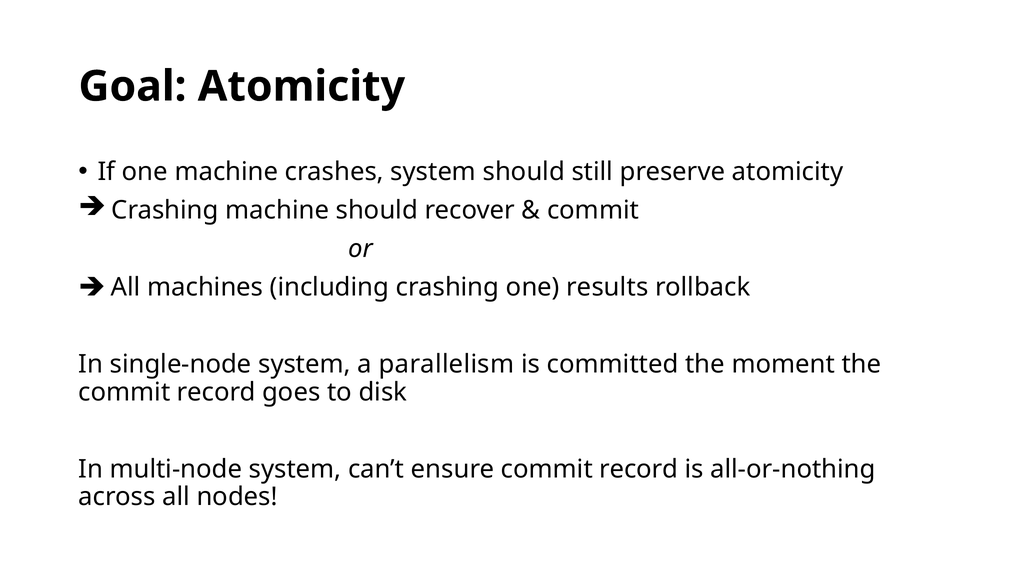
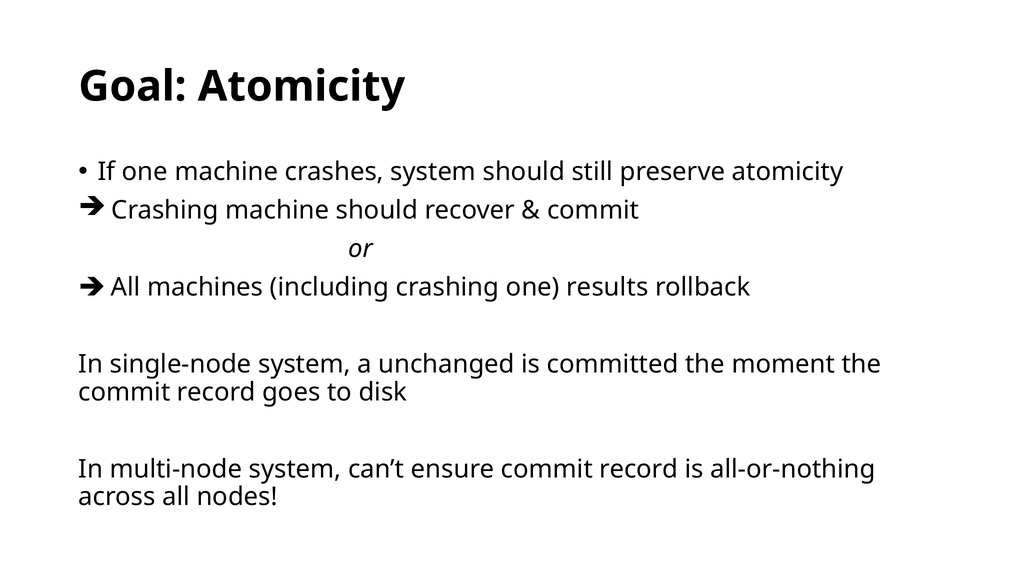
parallelism: parallelism -> unchanged (447, 364)
